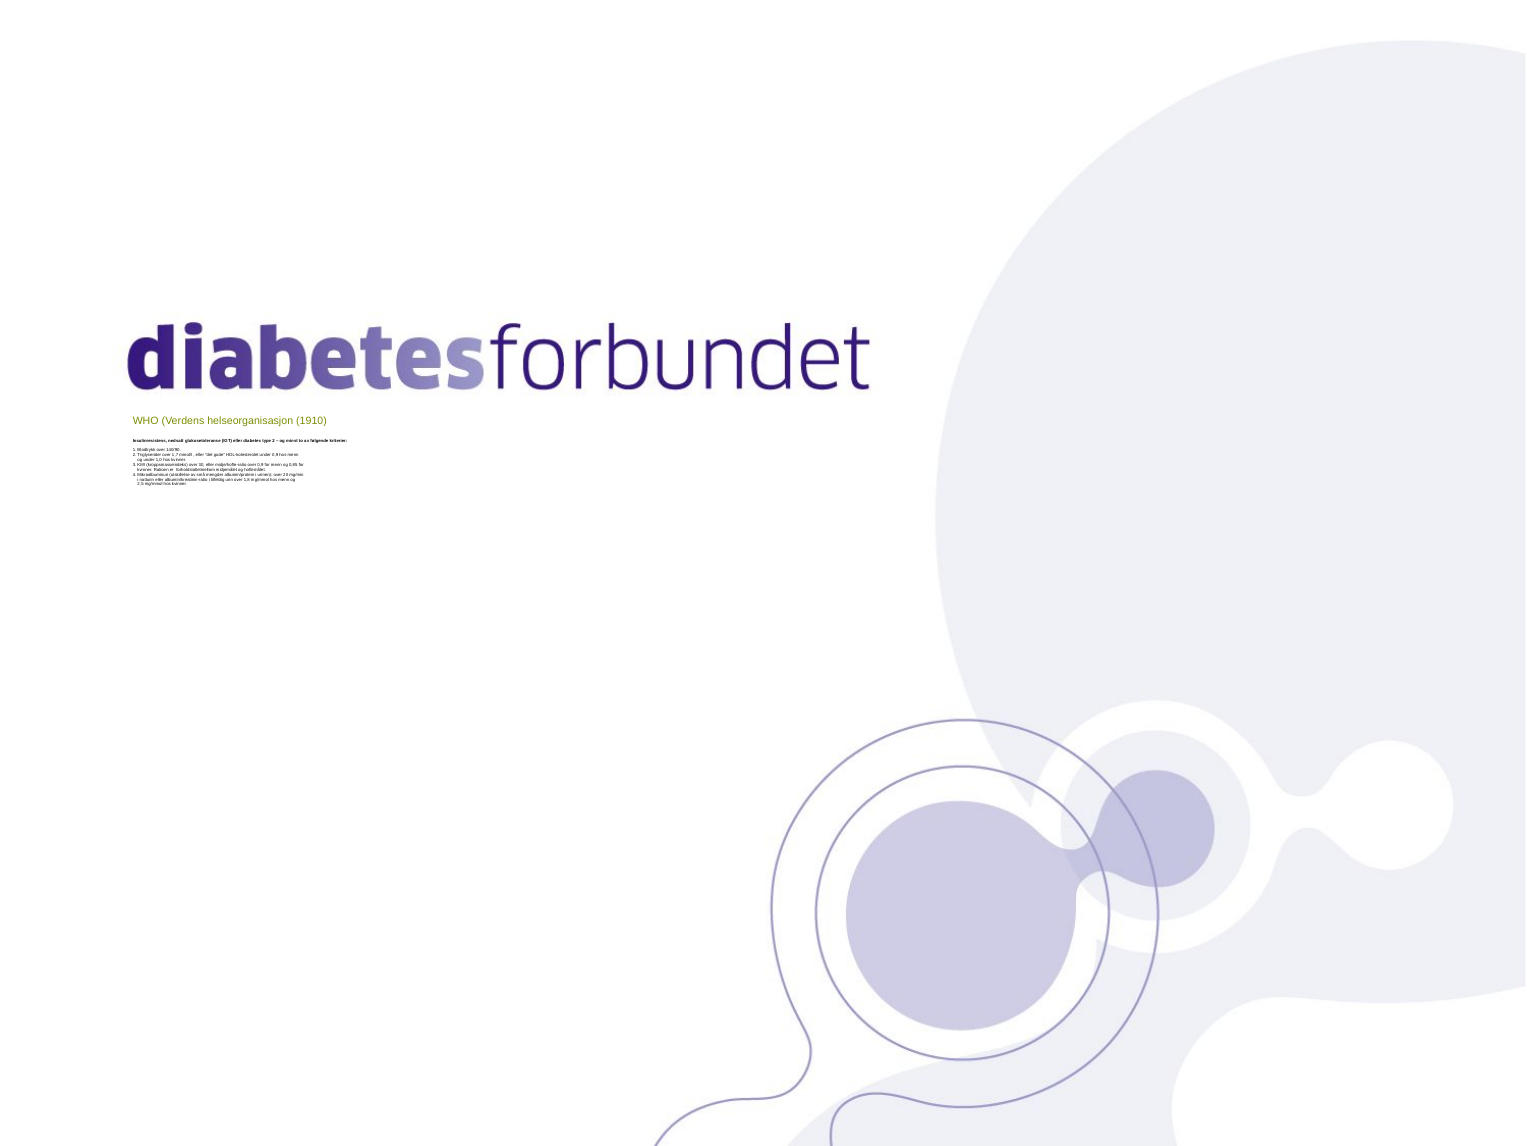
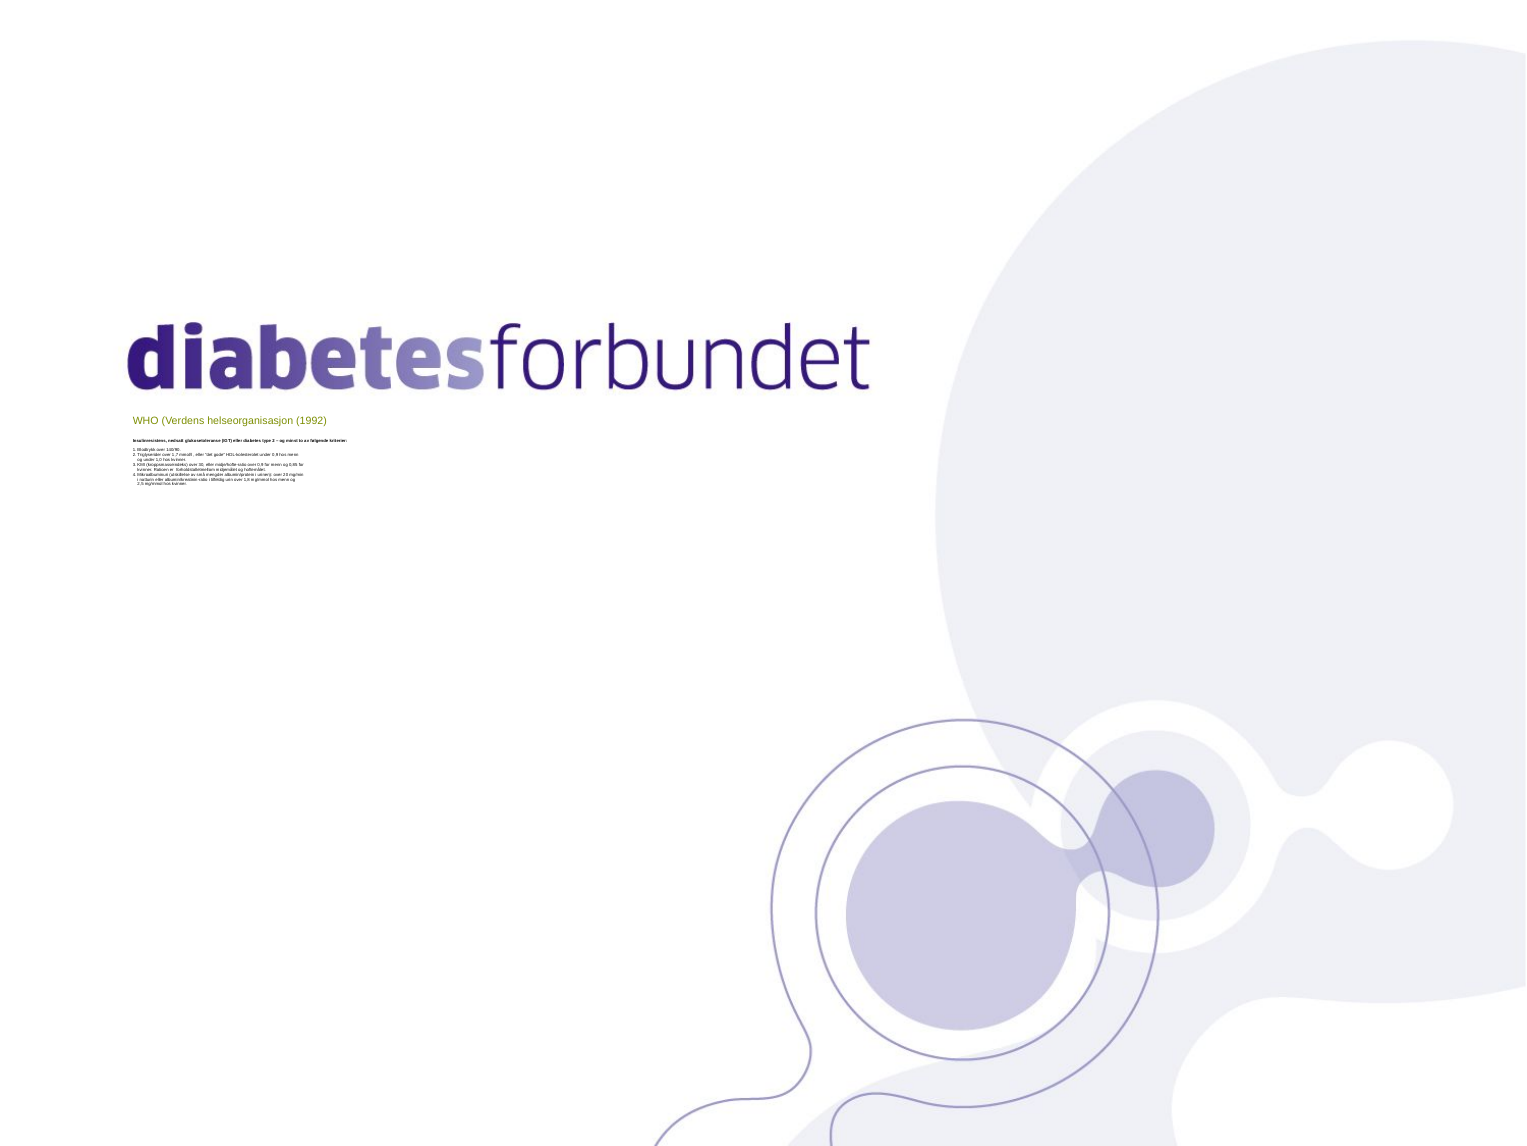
1910: 1910 -> 1992 (312, 420)
